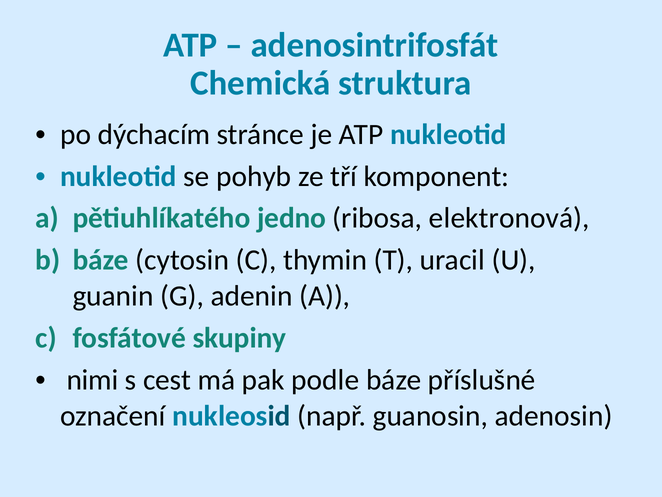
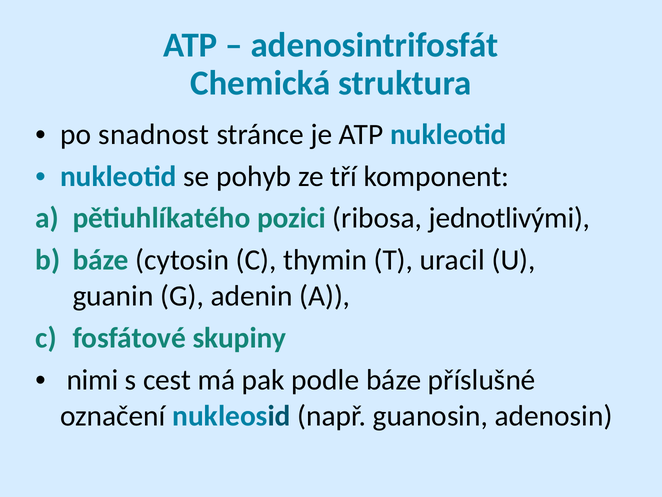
dýchacím: dýchacím -> snadnost (154, 134)
jedno: jedno -> pozici (292, 218)
elektronová: elektronová -> jednotlivými (510, 218)
